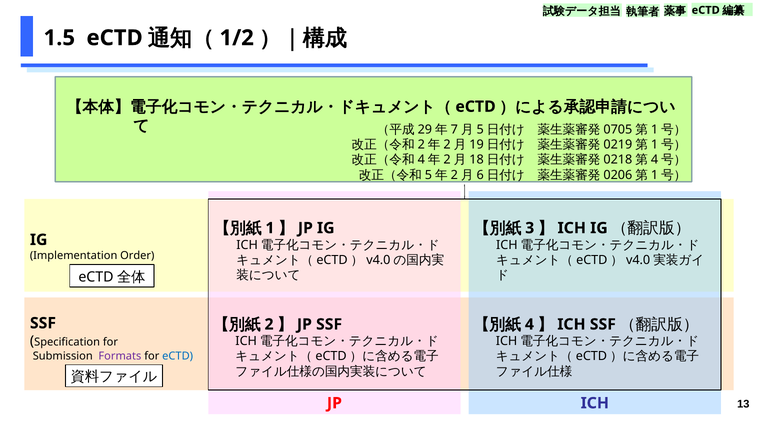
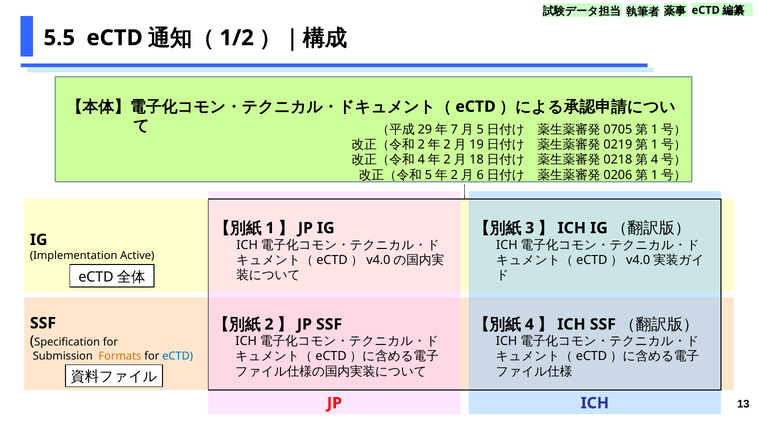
1.5: 1.5 -> 5.5 (59, 38)
Order: Order -> Active (137, 256)
Formats colour: purple -> orange (120, 356)
